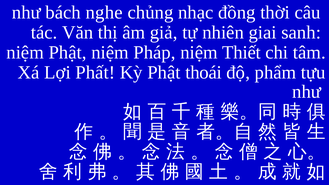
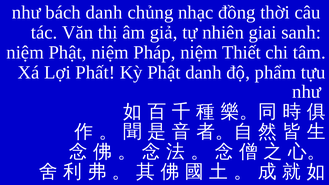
bách nghe: nghe -> danh (104, 12)
Phật thoái: thoái -> danh (203, 73)
